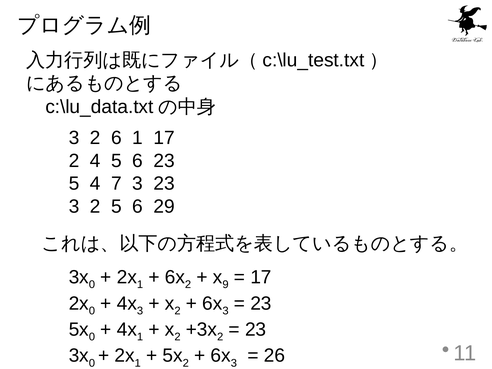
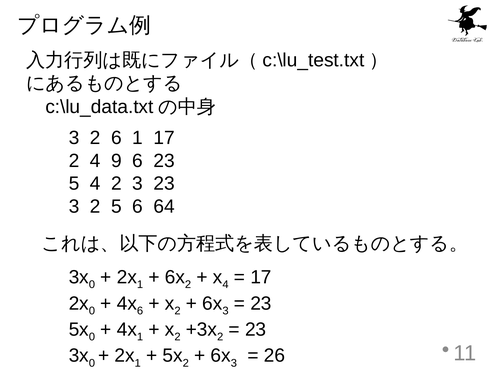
4 5: 5 -> 9 (116, 161)
4 7: 7 -> 2 (116, 184)
29: 29 -> 64 (164, 207)
9: 9 -> 4 (226, 285)
3: 3 -> 6 (140, 311)
